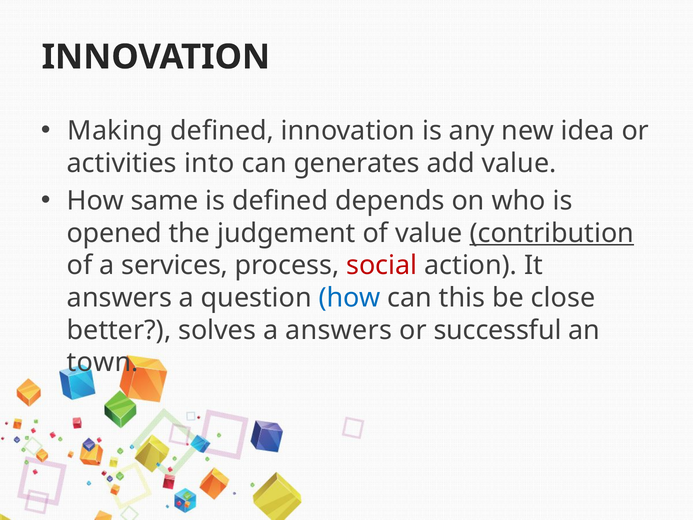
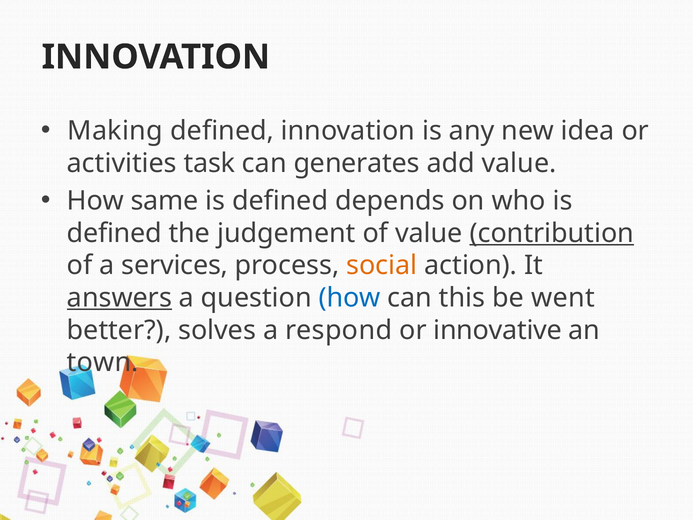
into: into -> task (210, 163)
opened: opened -> defined (114, 233)
social colour: red -> orange (382, 265)
answers underline: none -> present (119, 298)
close: close -> went (563, 298)
a answers: answers -> respond (339, 330)
successful: successful -> innovative (498, 330)
